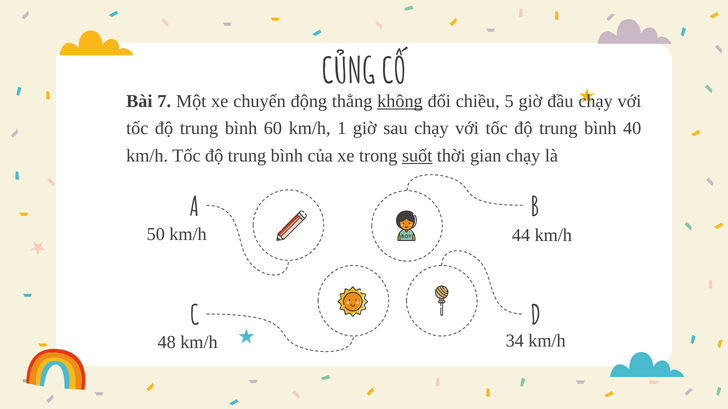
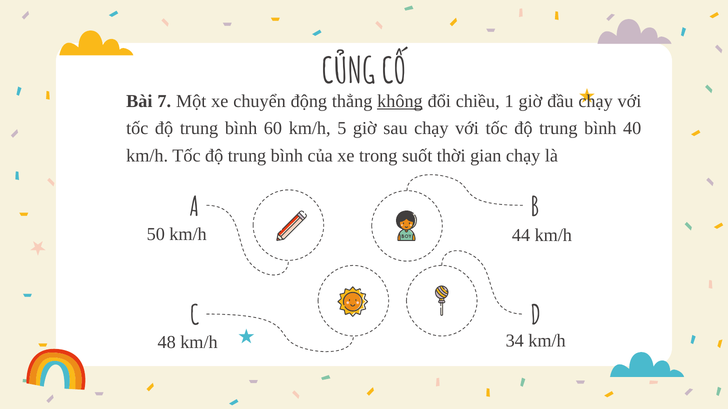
5: 5 -> 1 (509, 101)
1: 1 -> 5 (342, 128)
suốt underline: present -> none (417, 156)
